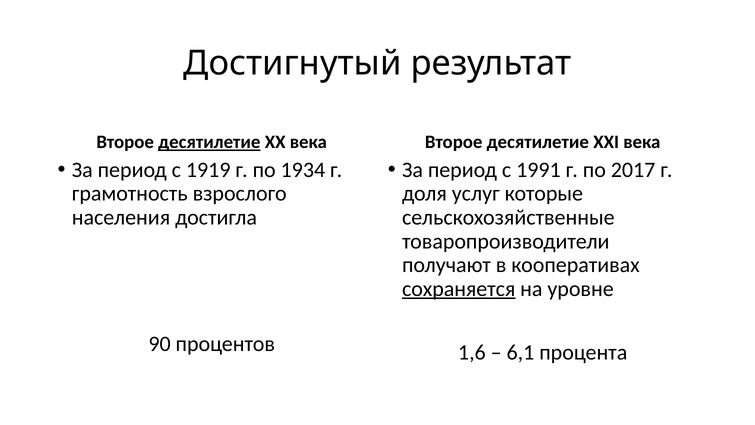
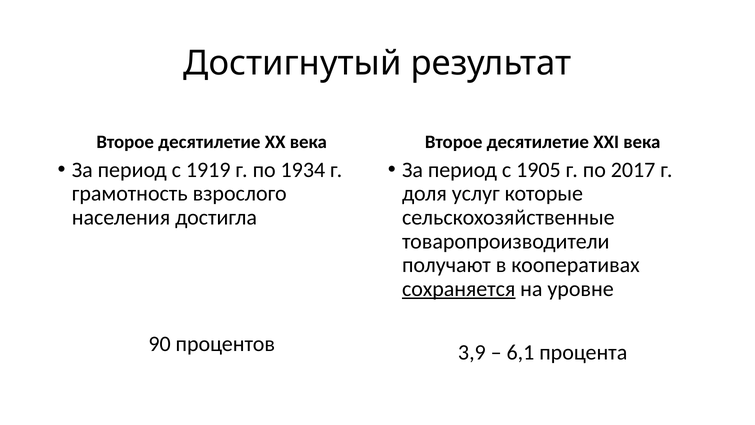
десятилетие underline: present -> none (209, 142)
1991: 1991 -> 1905 (538, 170)
1,6: 1,6 -> 3,9 (472, 352)
